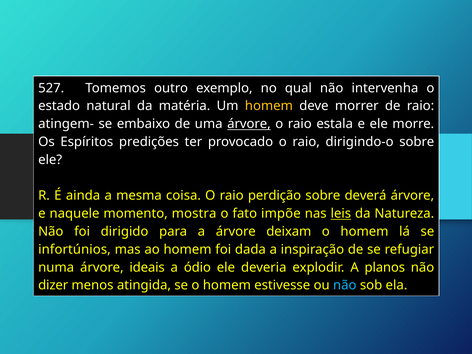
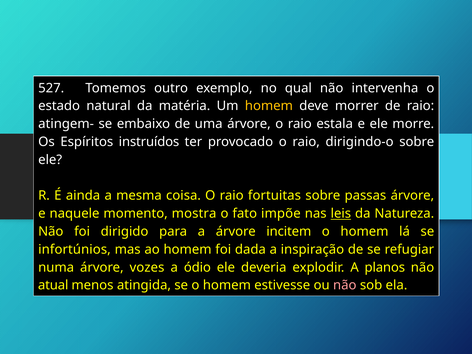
árvore underline: present -> none (249, 124)
predições: predições -> instruídos (149, 142)
perdição: perdição -> fortuitas (274, 196)
deverá: deverá -> passas (365, 196)
deixam: deixam -> incitem (289, 232)
ideais: ideais -> vozes (147, 267)
dizer: dizer -> atual (53, 285)
não colour: light blue -> pink (345, 285)
